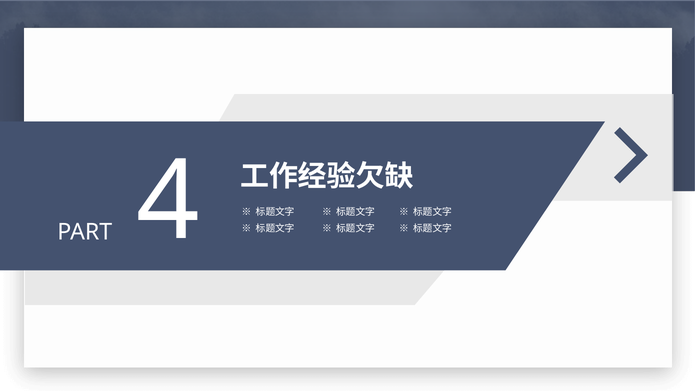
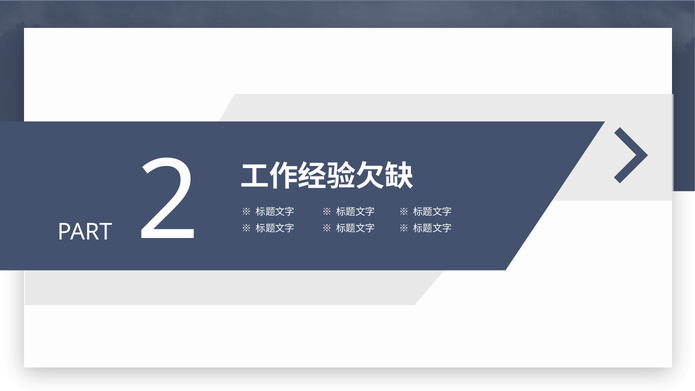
4: 4 -> 2 (168, 202)
